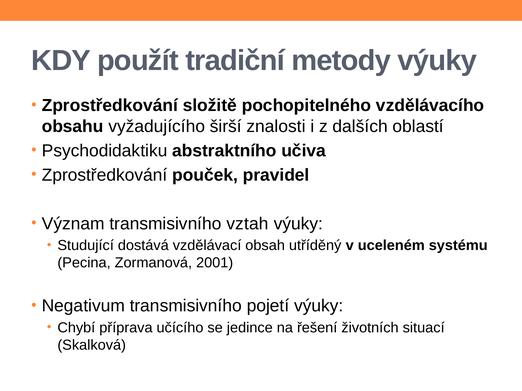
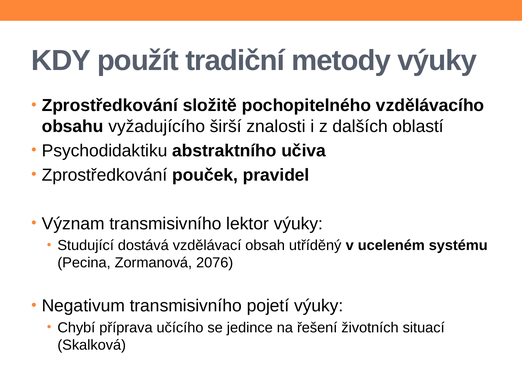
vztah: vztah -> lektor (248, 224)
2001: 2001 -> 2076 (215, 263)
